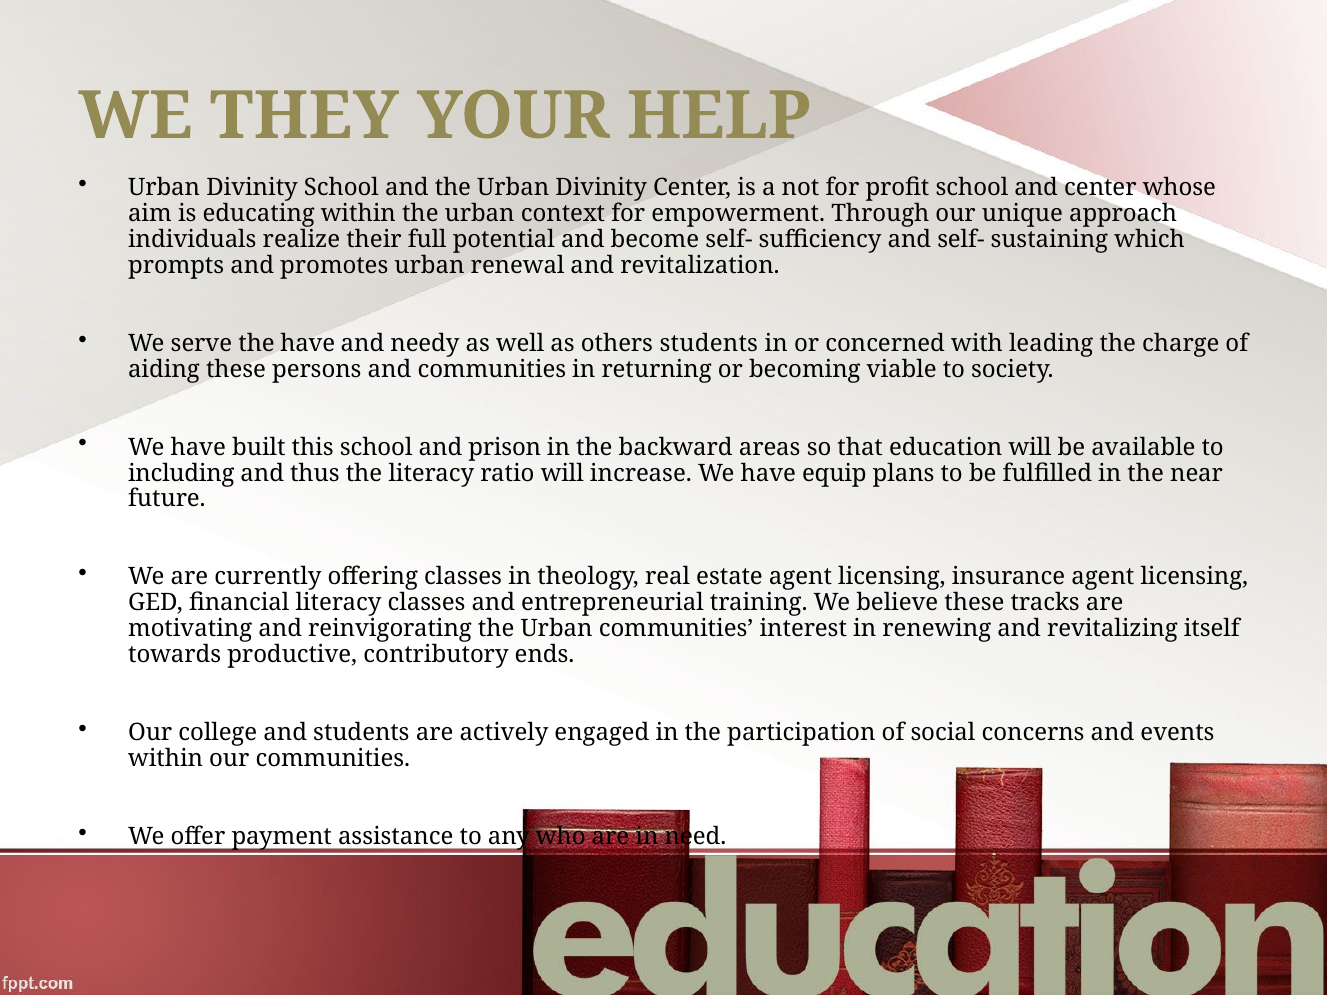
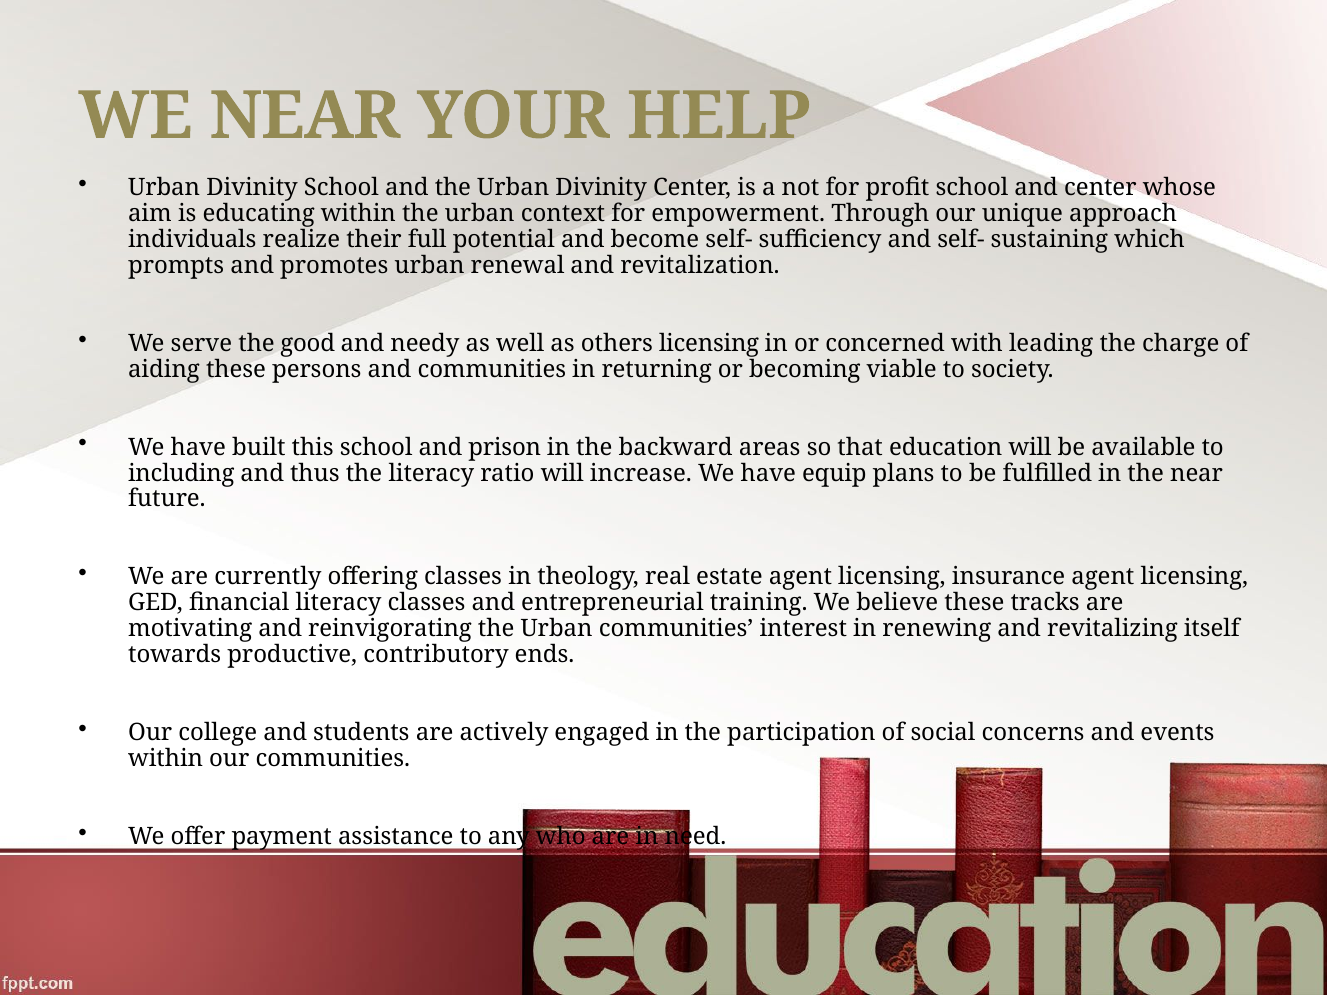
WE THEY: THEY -> NEAR (305, 116)
the have: have -> good (308, 344)
others students: students -> licensing (709, 344)
